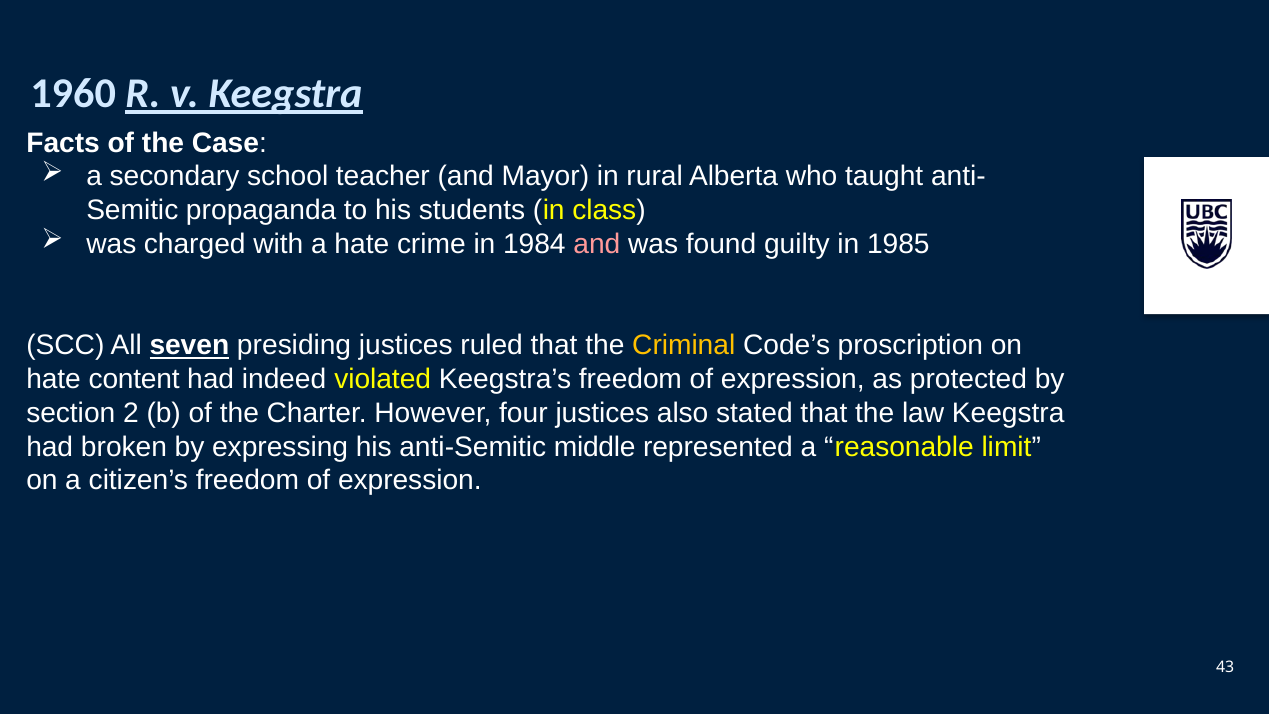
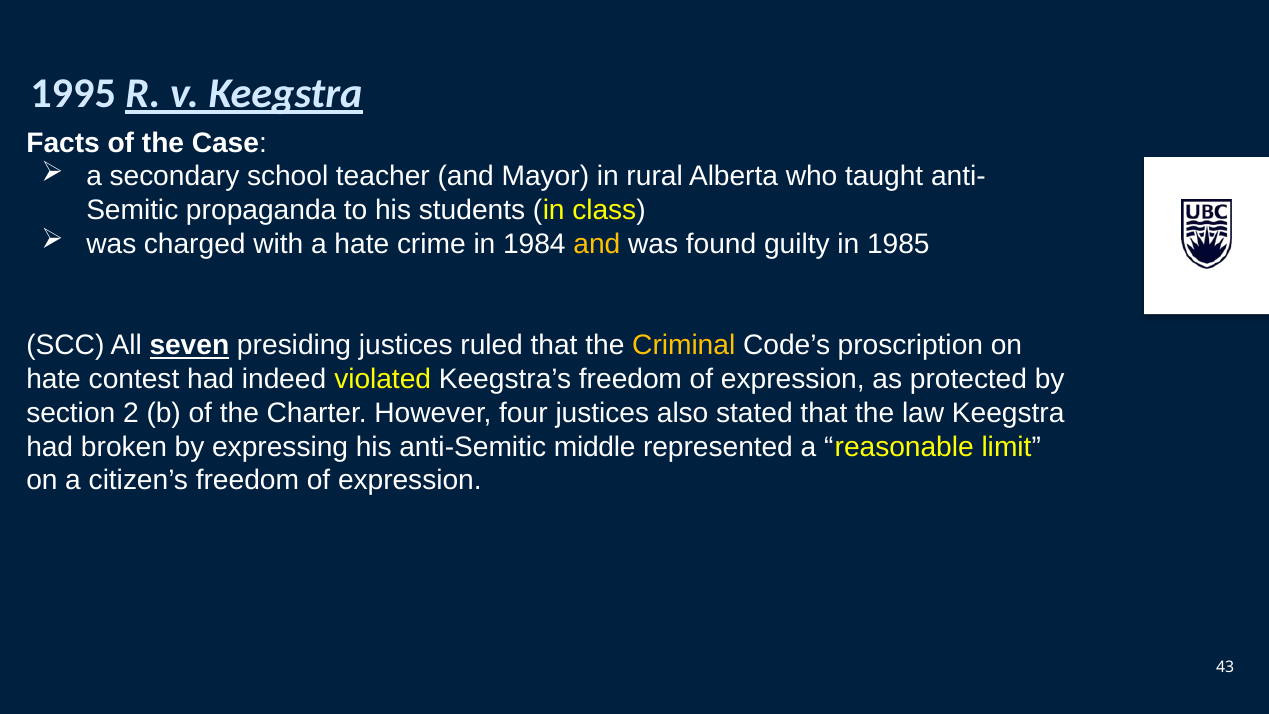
1960: 1960 -> 1995 (73, 94)
and colour: pink -> yellow (597, 244)
content: content -> contest (134, 379)
